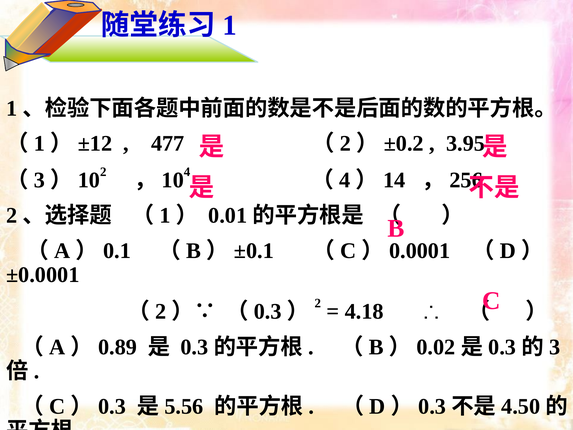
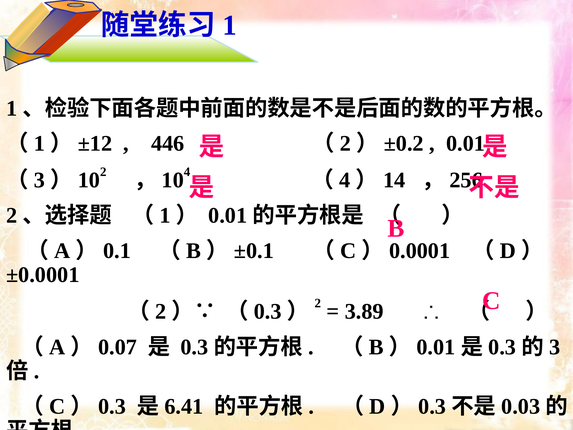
477: 477 -> 446 (168, 143)
3.95: 3.95 -> 0.01 (465, 143)
4.18: 4.18 -> 3.89 (364, 311)
0.89: 0.89 -> 0.07 (118, 347)
0.02: 0.02 -> 0.01 (436, 347)
5.56: 5.56 -> 6.41 (184, 406)
4.50: 4.50 -> 0.03 (521, 406)
